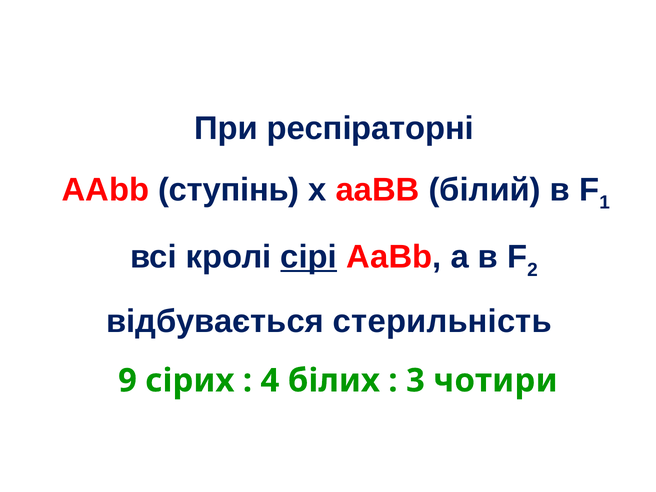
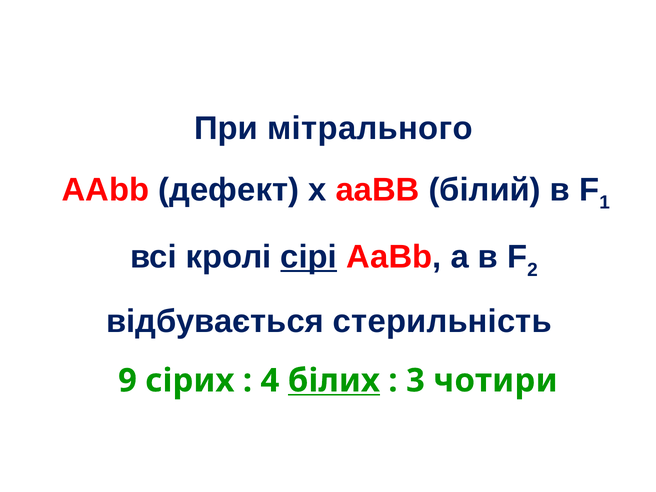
респіраторні: респіраторні -> мітрального (370, 128)
ступінь: ступінь -> дефект (229, 190)
білих underline: none -> present (334, 381)
